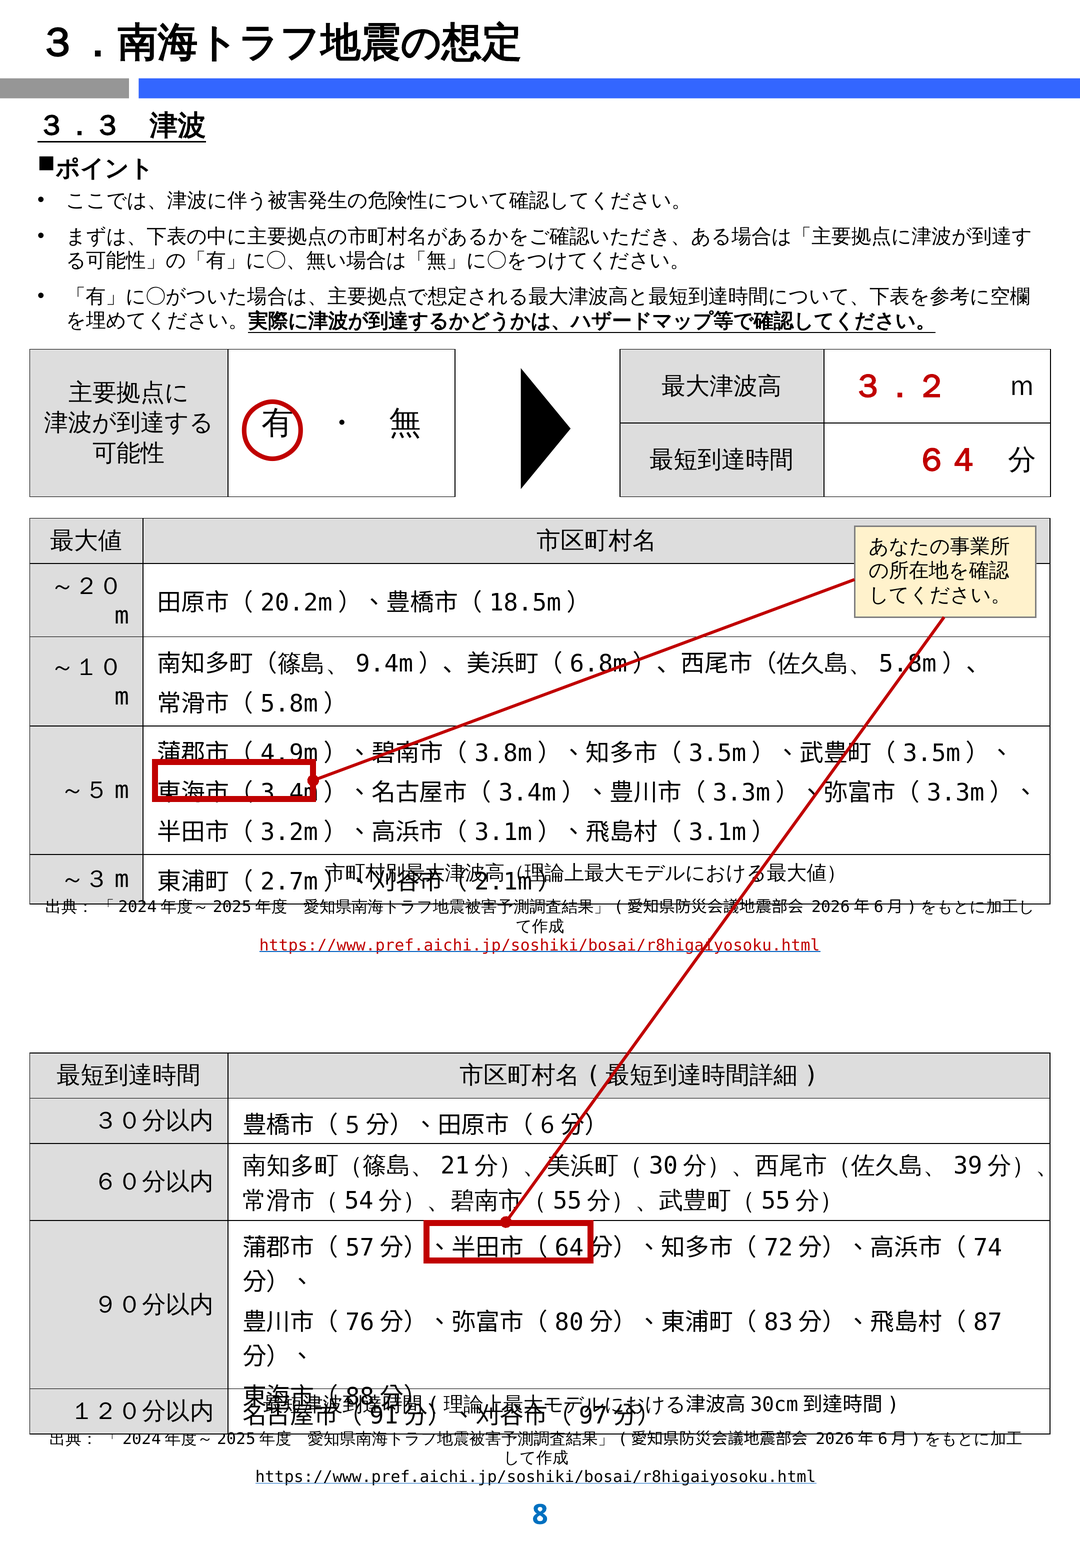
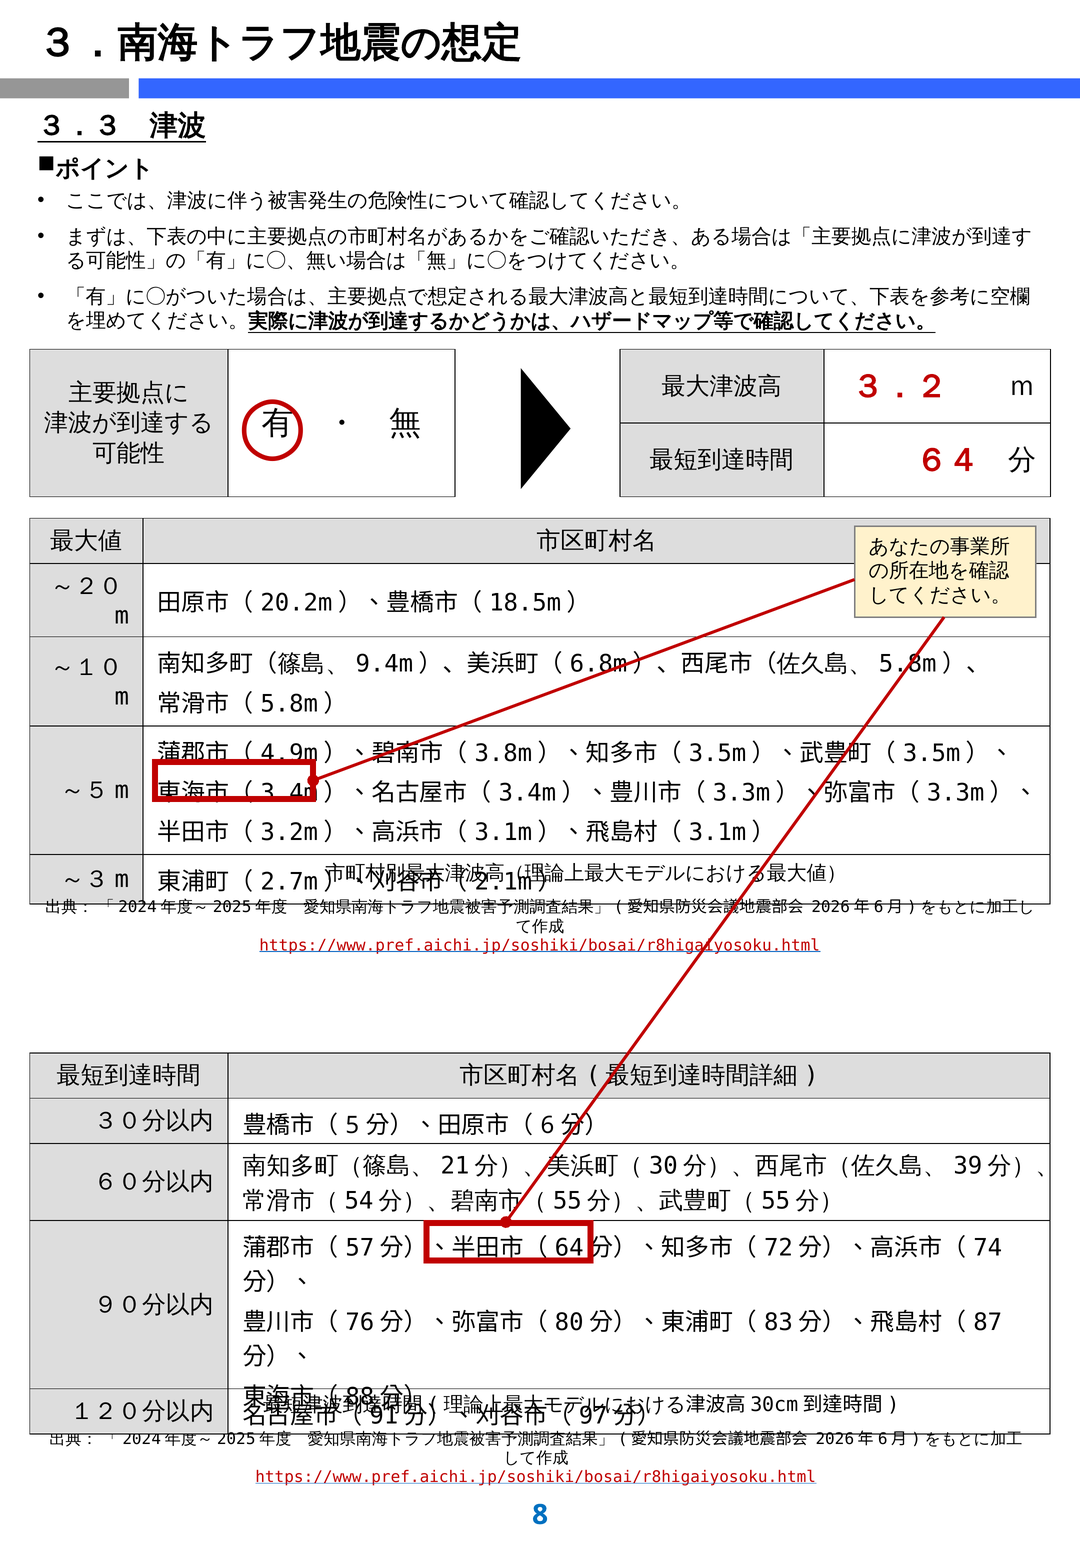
https://www.pref.aichi.jp/soshiki/bosai/r8higaiyosoku.html colour: black -> red (536, 1476)
